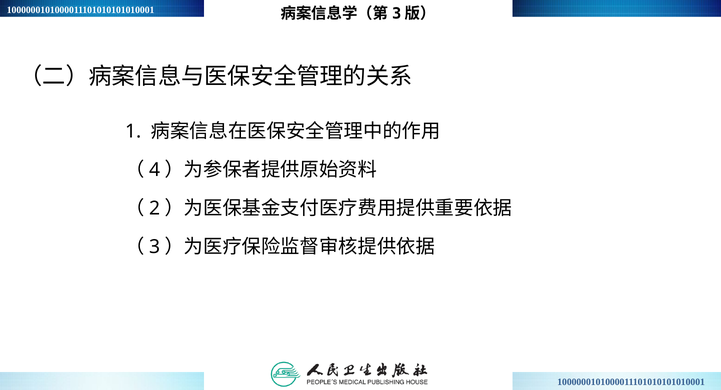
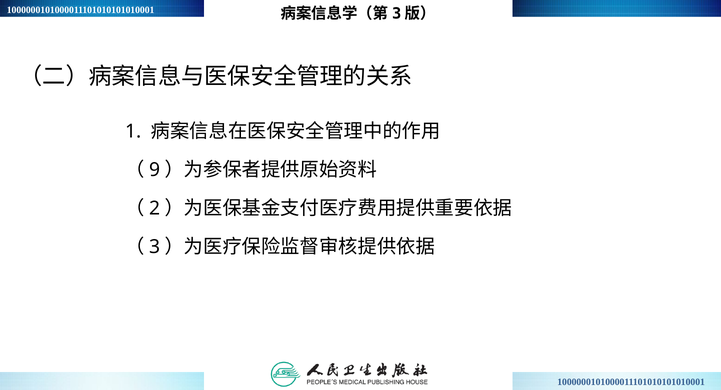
4: 4 -> 9 (155, 170)
